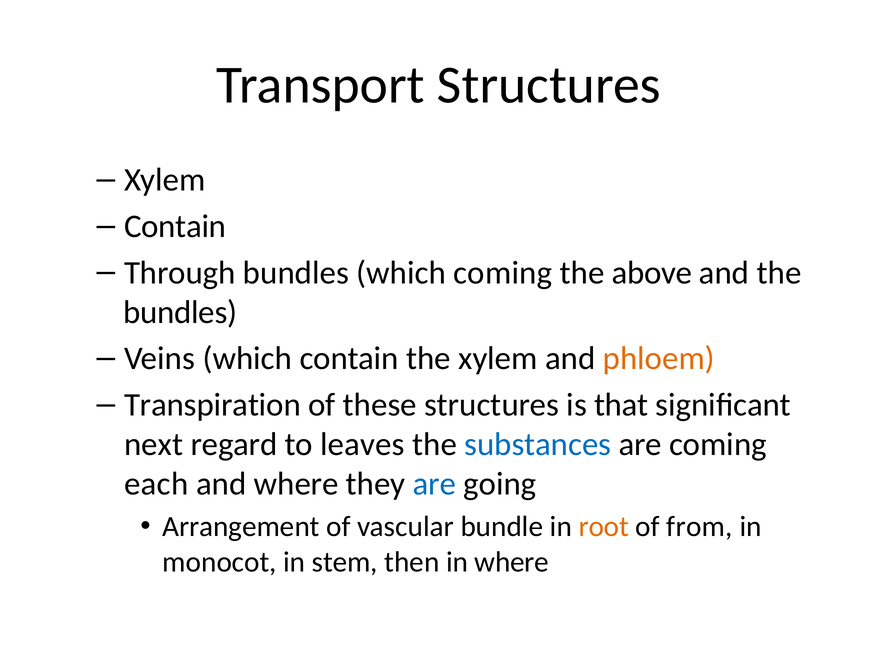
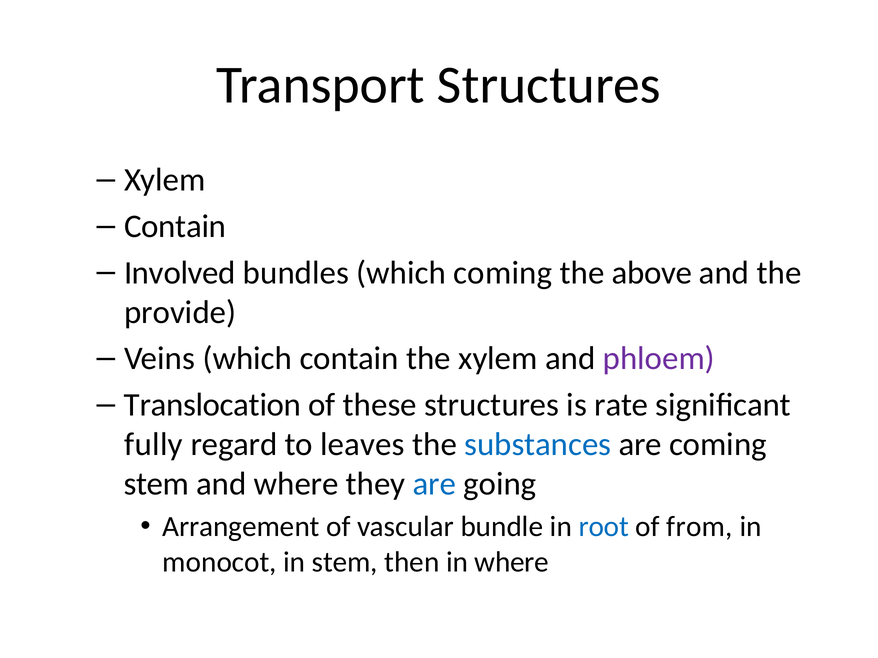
Through: Through -> Involved (180, 273)
bundles: bundles -> provide (180, 312)
phloem colour: orange -> purple (659, 359)
Transpiration: Transpiration -> Translocation (213, 405)
that: that -> rate (621, 405)
next: next -> fully (154, 445)
each: each -> stem (156, 484)
root colour: orange -> blue (604, 527)
